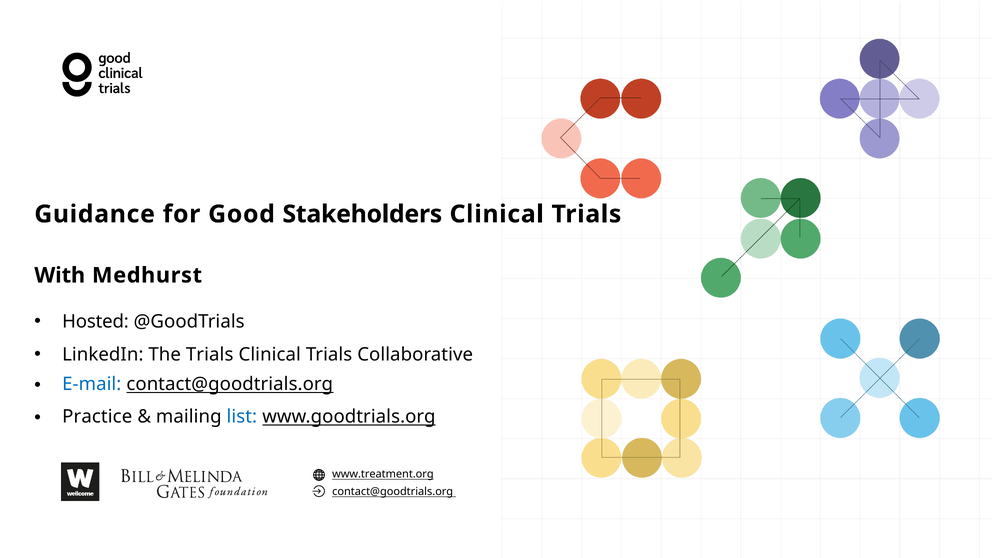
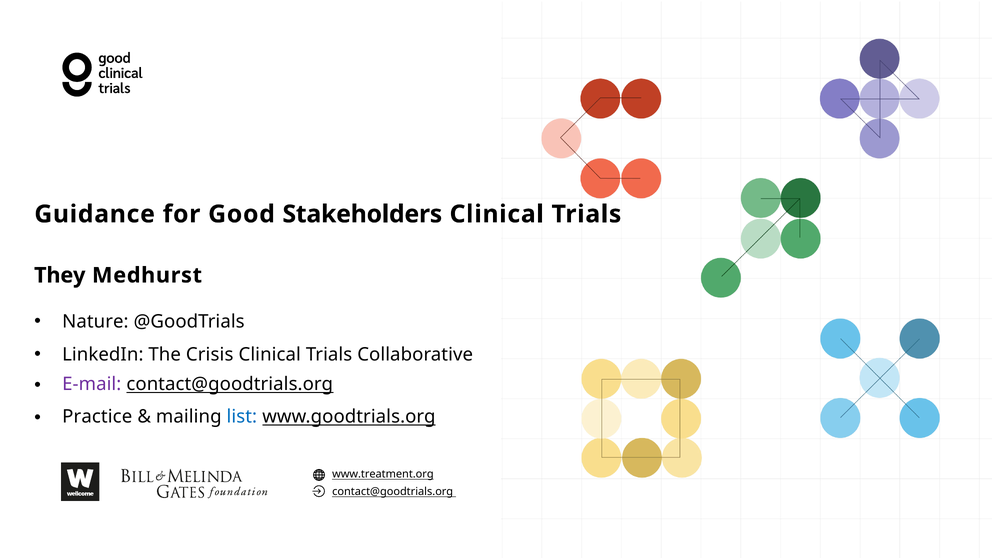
With: With -> They (60, 275)
Hosted: Hosted -> Nature (95, 322)
The Trials: Trials -> Crisis (210, 354)
E-mail colour: blue -> purple (92, 384)
